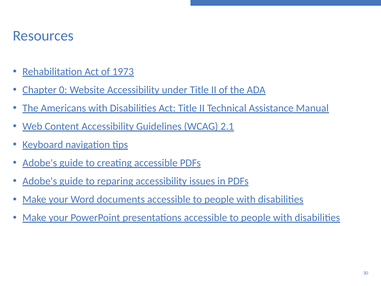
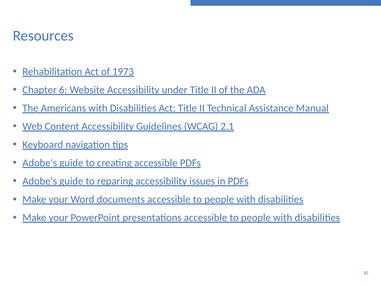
0: 0 -> 6 (63, 90)
